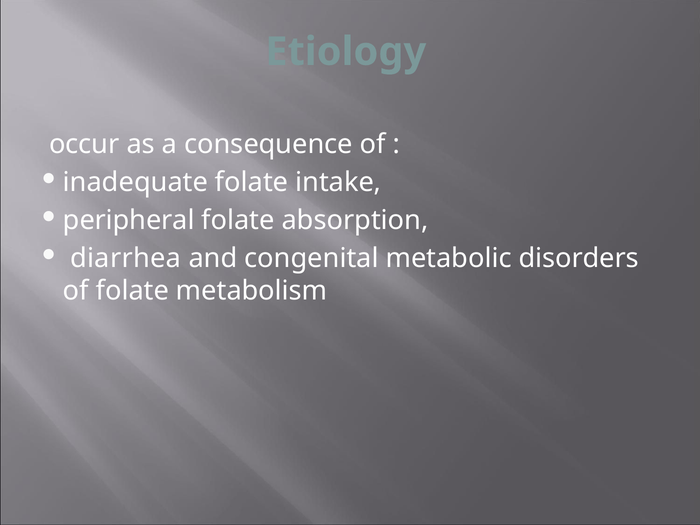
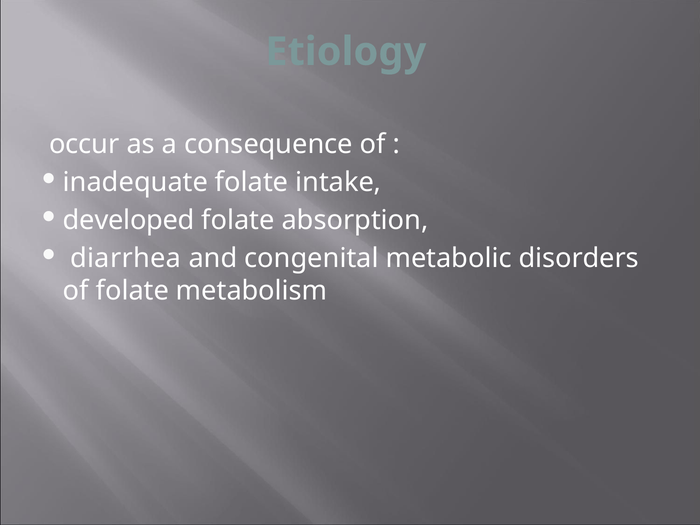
peripheral: peripheral -> developed (129, 220)
